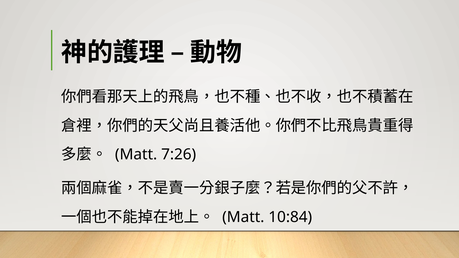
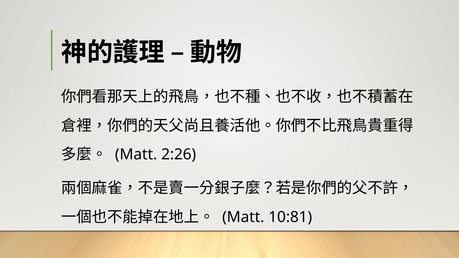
7:26: 7:26 -> 2:26 (179, 155)
10:84: 10:84 -> 10:81 (290, 217)
